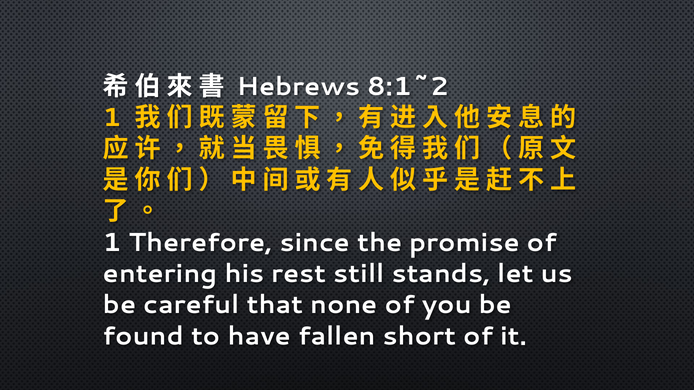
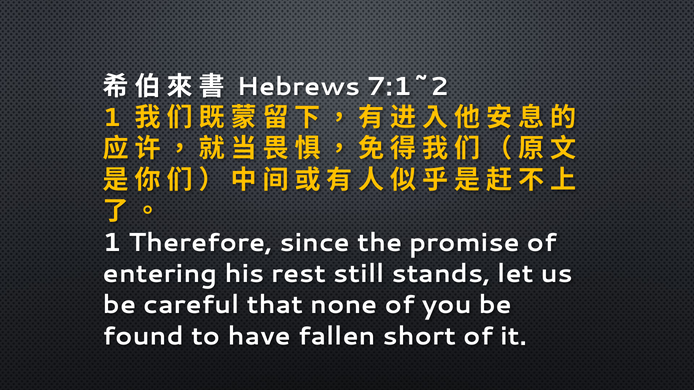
8:1~2: 8:1~2 -> 7:1~2 (408, 87)
